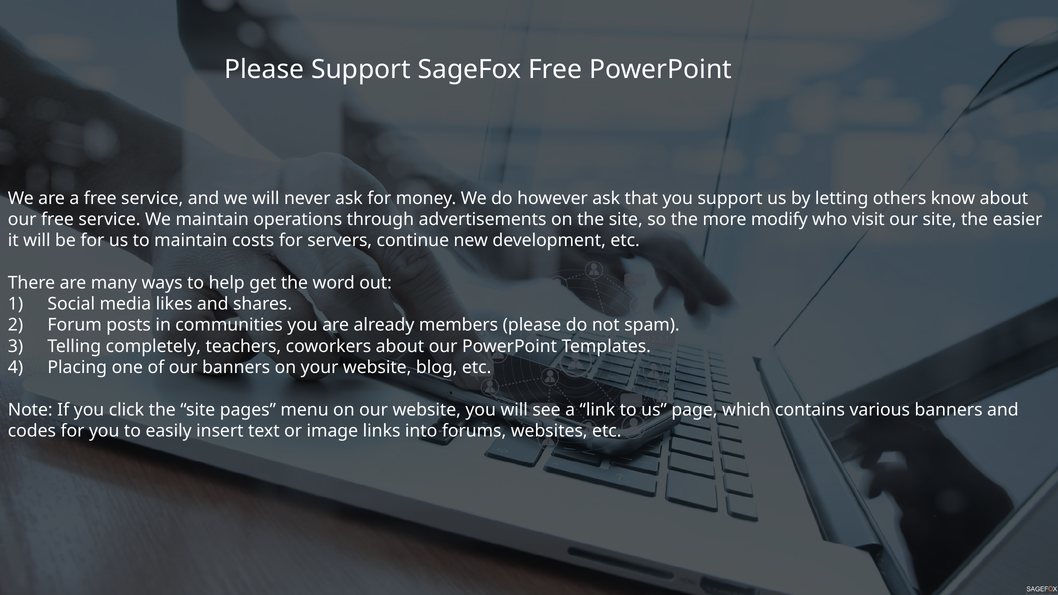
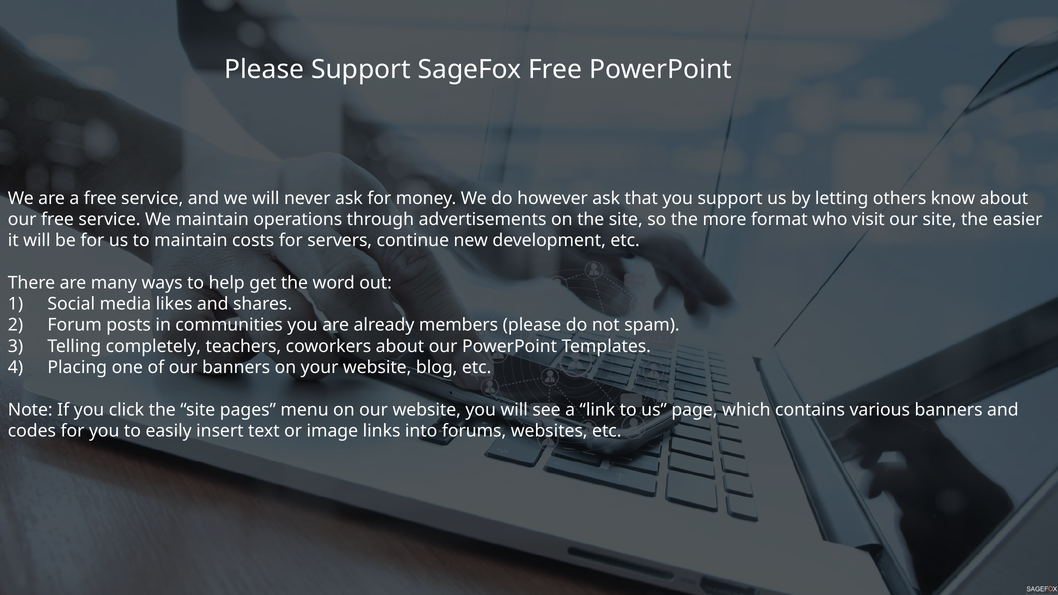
modify: modify -> format (779, 219)
